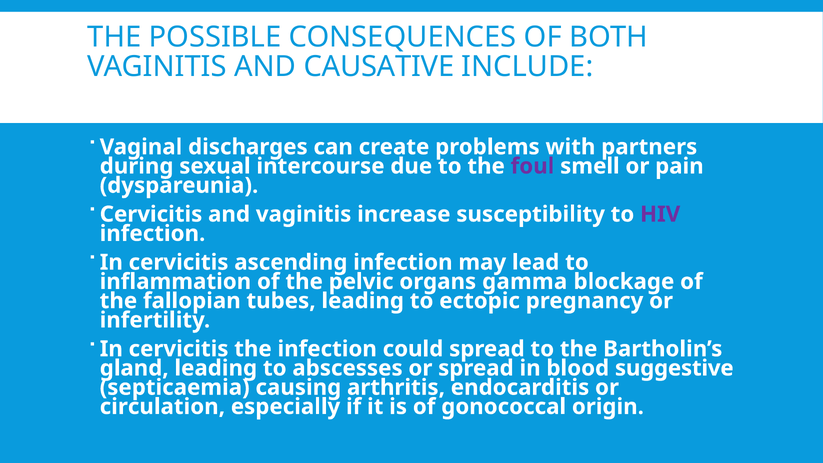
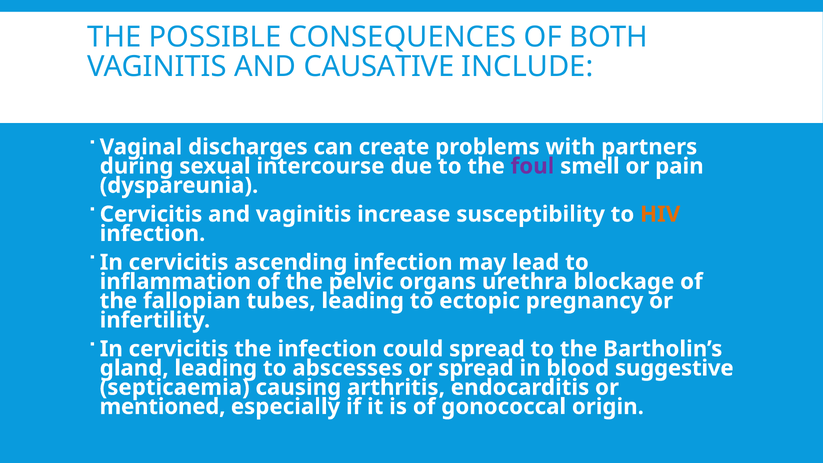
HIV colour: purple -> orange (660, 214)
gamma: gamma -> urethra (525, 282)
circulation: circulation -> mentioned (162, 407)
